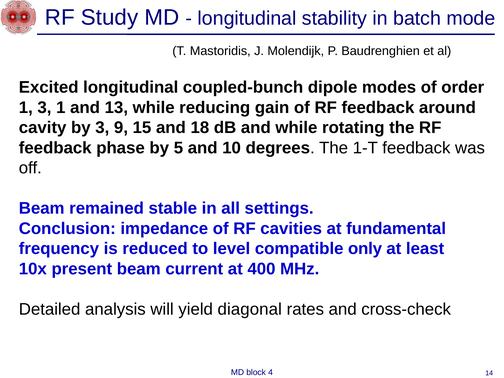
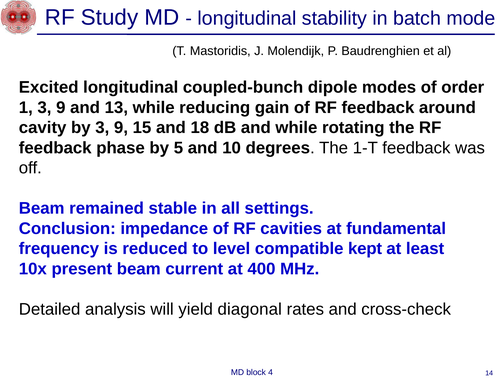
1 3 1: 1 -> 9 (61, 108)
only: only -> kept (365, 249)
